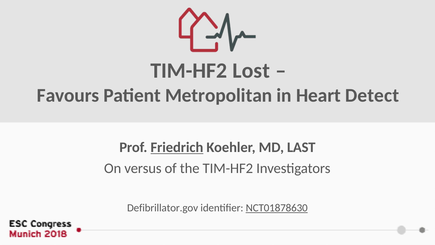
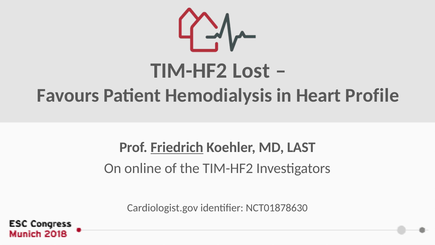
Metropolitan: Metropolitan -> Hemodialysis (219, 95)
Detect: Detect -> Profile (372, 95)
versus: versus -> online (143, 168)
Defibrillator.gov: Defibrillator.gov -> Cardiologist.gov (163, 208)
NCT01878630 underline: present -> none (277, 208)
